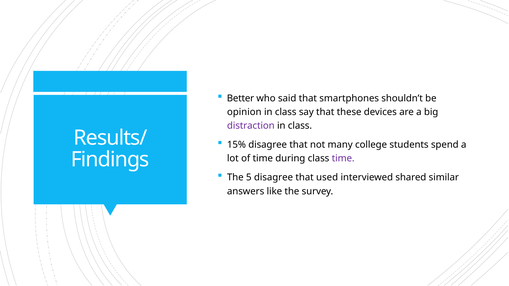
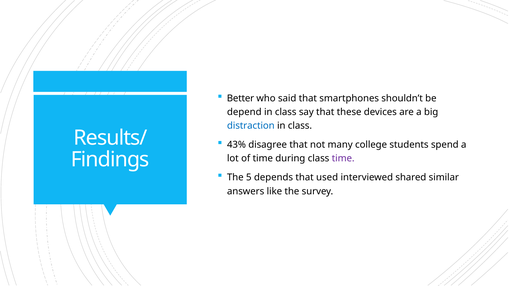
opinion: opinion -> depend (244, 112)
distraction colour: purple -> blue (251, 126)
15%: 15% -> 43% (236, 145)
5 disagree: disagree -> depends (274, 178)
